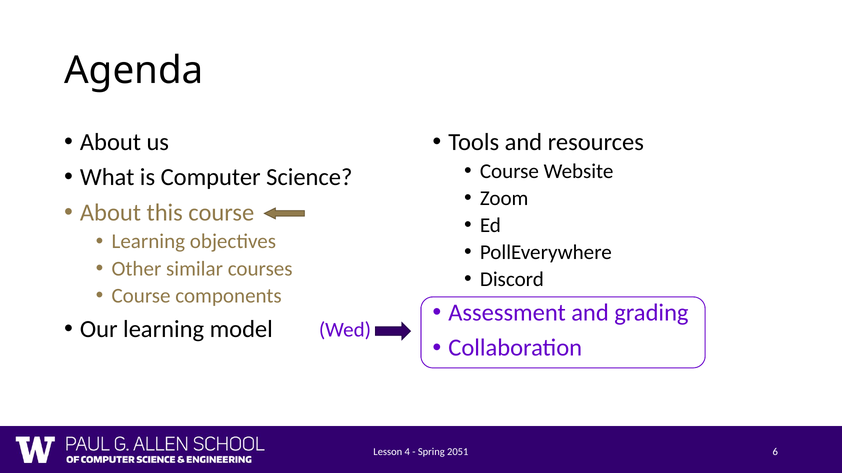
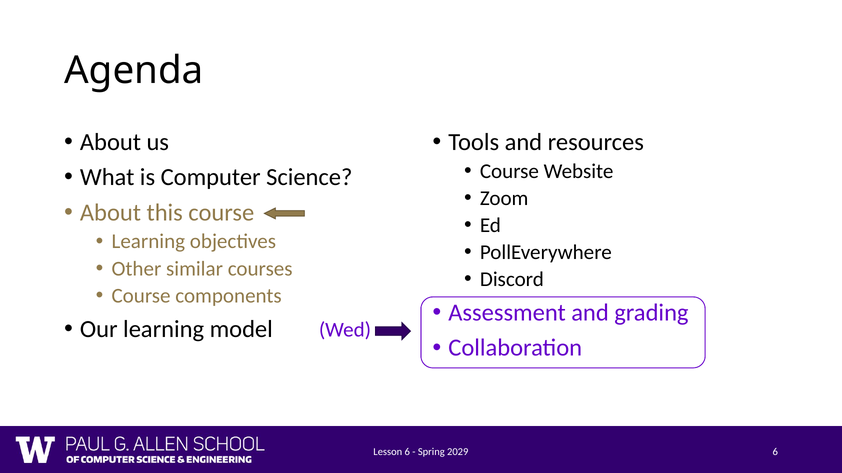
Lesson 4: 4 -> 6 (407, 452)
2051: 2051 -> 2029 (458, 452)
